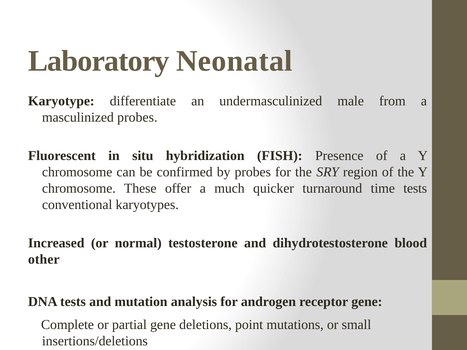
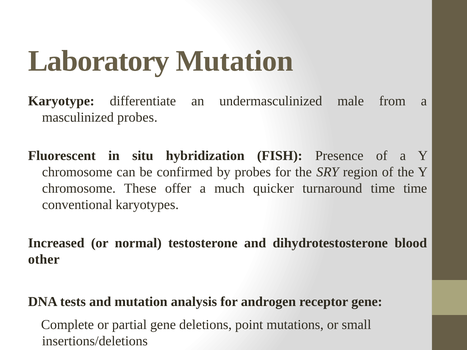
Laboratory Neonatal: Neonatal -> Mutation (235, 61)
time tests: tests -> time (415, 188)
